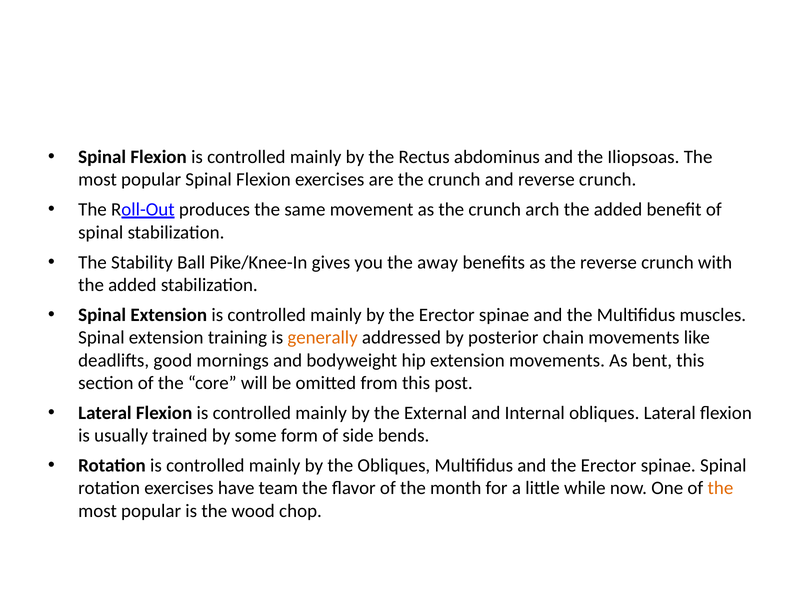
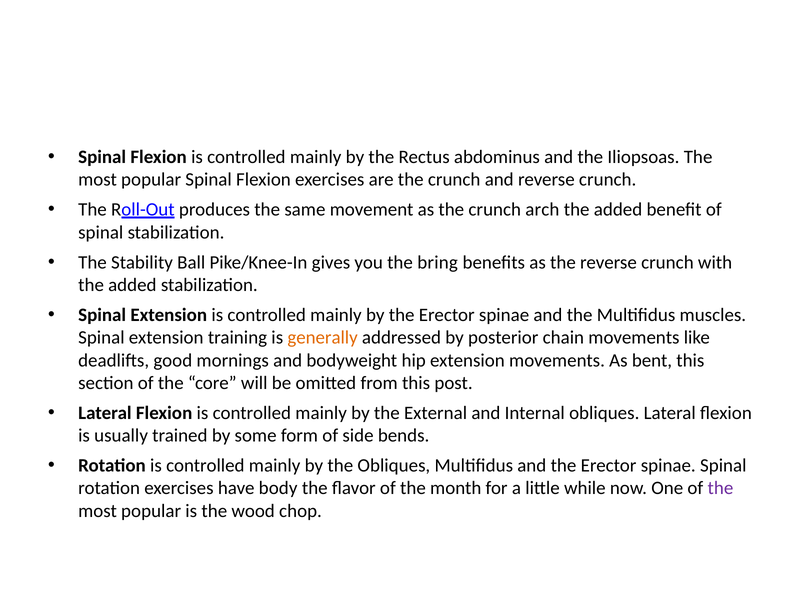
away: away -> bring (438, 263)
team: team -> body (278, 489)
the colour: orange -> purple (720, 489)
